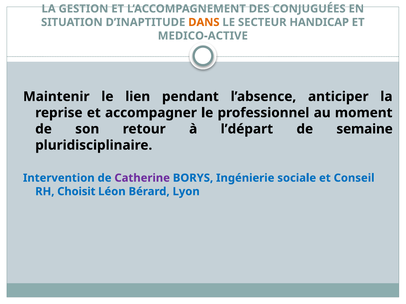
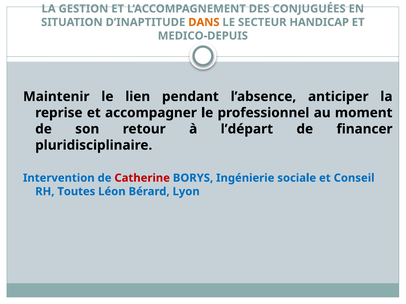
MEDICO-ACTIVE: MEDICO-ACTIVE -> MEDICO-DEPUIS (203, 36)
semaine: semaine -> financer (365, 129)
Catherine colour: purple -> red (142, 178)
Choisit: Choisit -> Toutes (76, 192)
